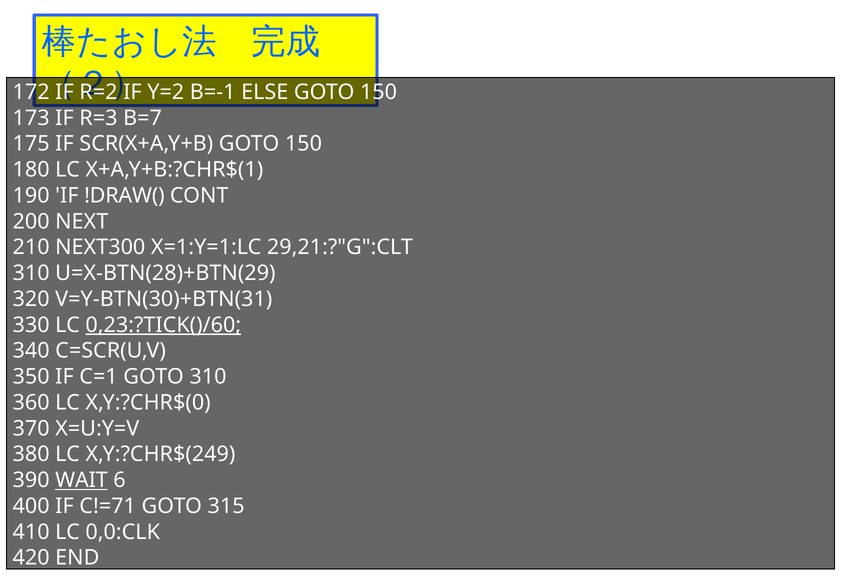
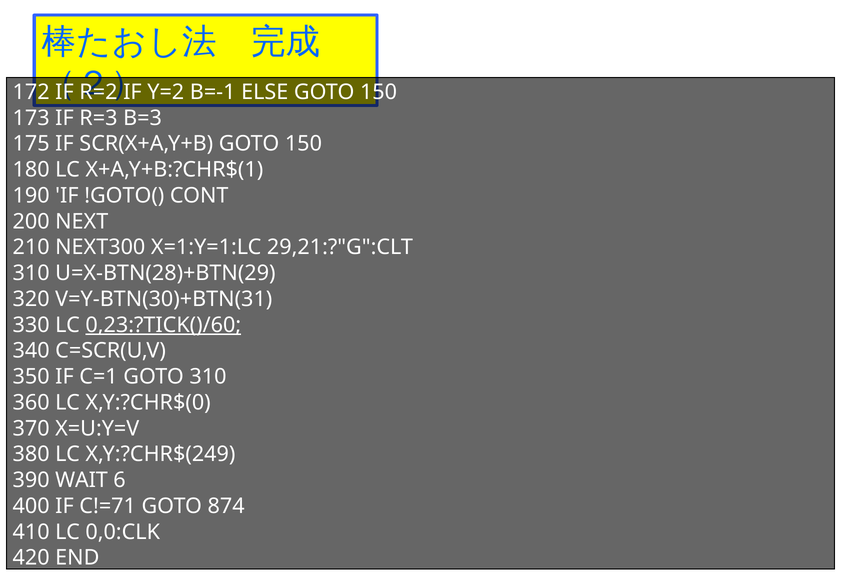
B=7: B=7 -> B=3 (143, 118)
!DRAW(: !DRAW( -> !GOTO( (124, 196)
WAIT underline: present -> none (81, 480)
315: 315 -> 874 (226, 506)
